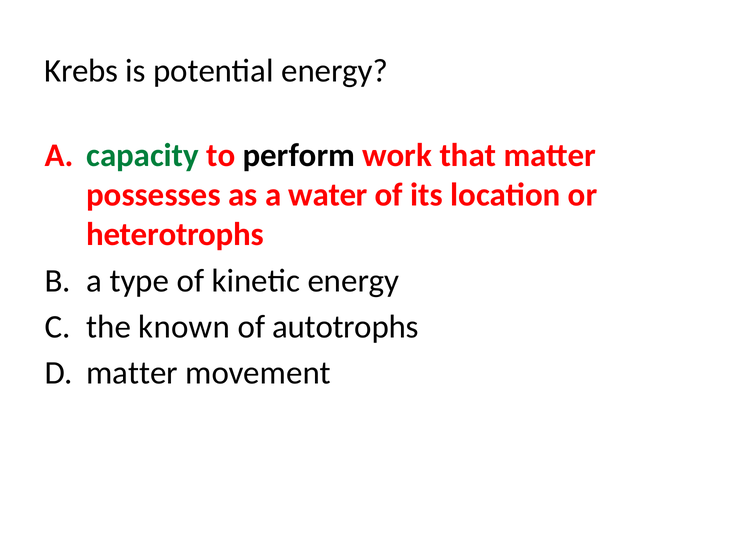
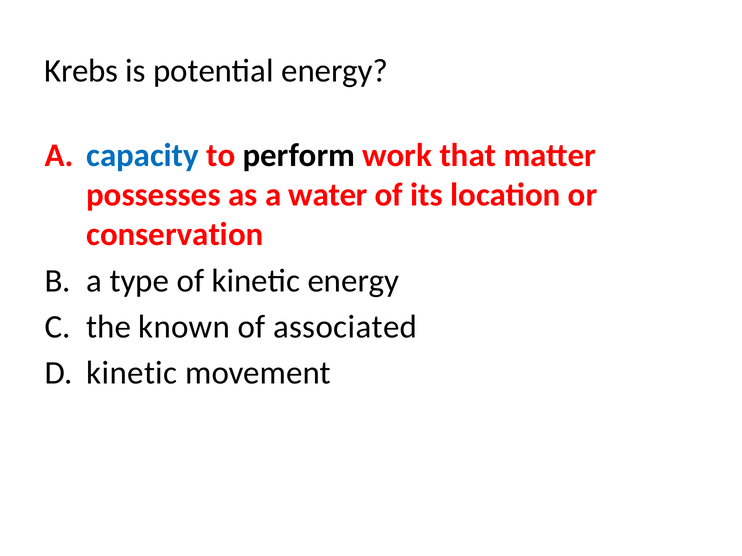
capacity colour: green -> blue (143, 156)
heterotrophs: heterotrophs -> conservation (175, 235)
autotrophs: autotrophs -> associated (345, 327)
matter: matter -> kinetic (132, 373)
